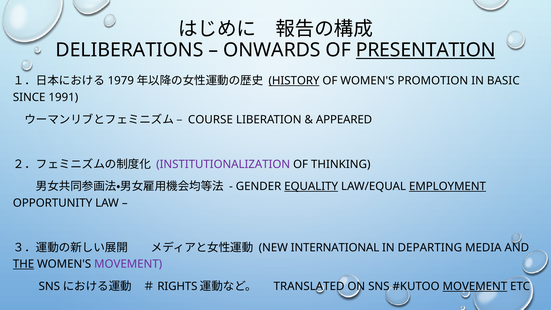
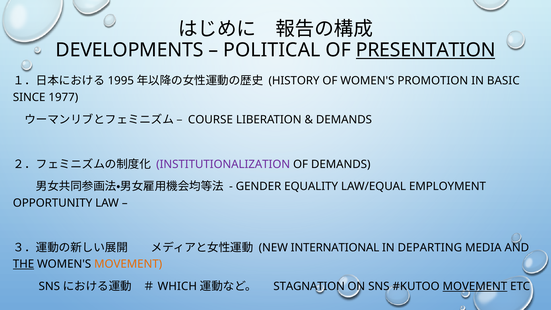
DELIBERATIONS: DELIBERATIONS -> DEVELOPMENTS (130, 50)
ONWARDS: ONWARDS -> POLITICAL (272, 50)
1979: 1979 -> 1995 (121, 81)
HISTORY underline: present -> none (294, 81)
1991: 1991 -> 1977 (63, 97)
APPEARED: APPEARED -> DEMANDS (344, 120)
OF THINKING: THINKING -> DEMANDS (341, 164)
EQUALITY underline: present -> none (311, 186)
EMPLOYMENT underline: present -> none (447, 186)
MOVEMENT colour: purple -> orange (128, 264)
RIGHTS: RIGHTS -> WHICH (177, 286)
TRANSLATED: TRANSLATED -> STAGNATION (309, 286)
